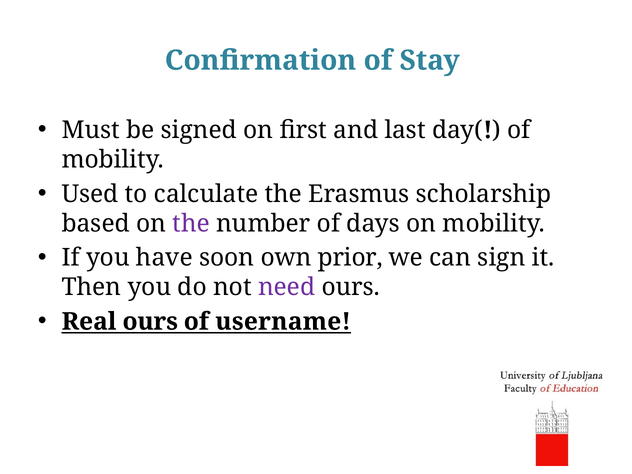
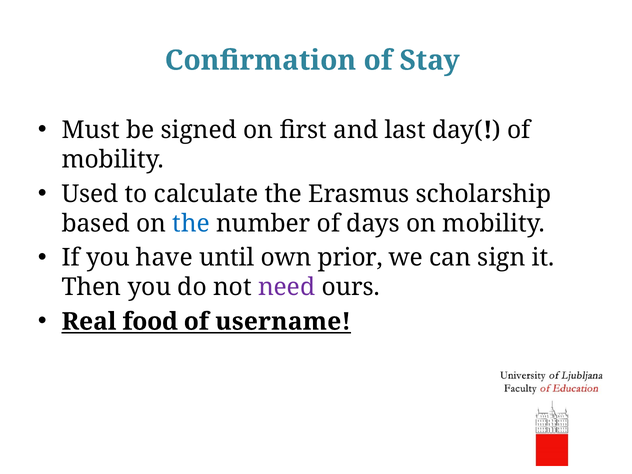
the colour: purple -> blue (191, 223)
soon: soon -> until (227, 258)
Real ours: ours -> food (150, 322)
